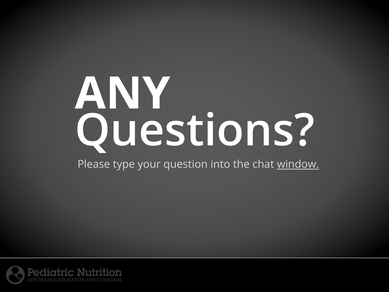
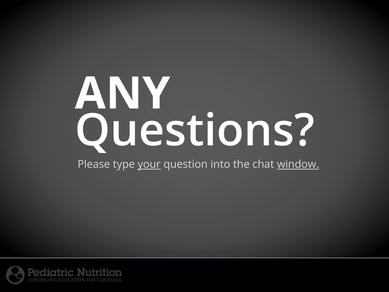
your underline: none -> present (149, 164)
